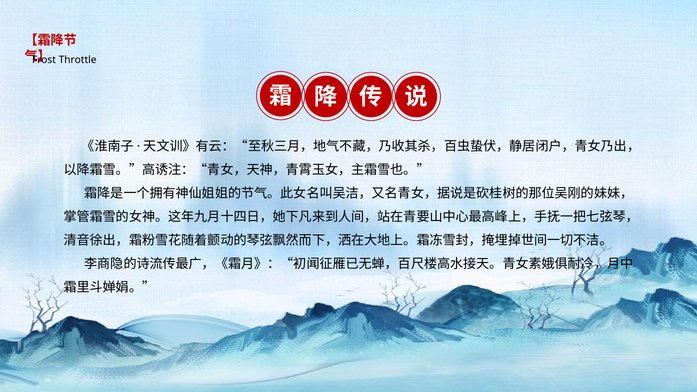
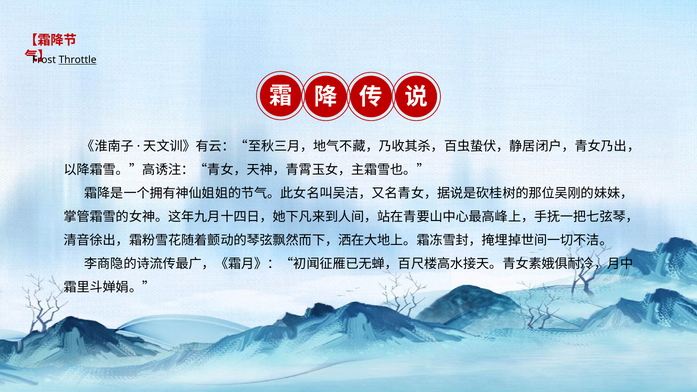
Throttle underline: none -> present (78, 60)
